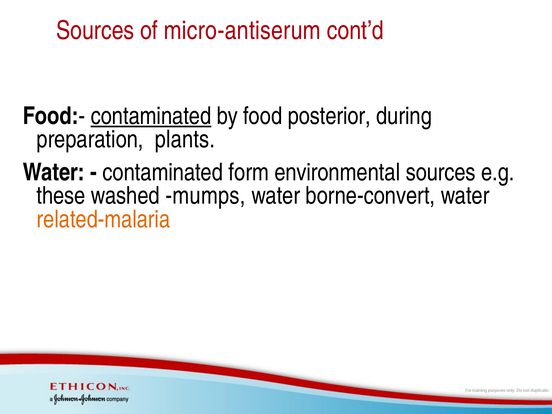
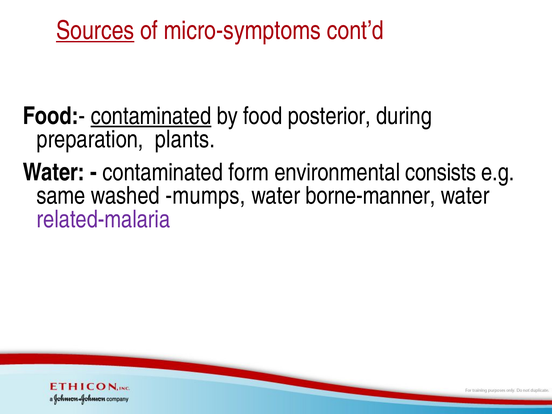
Sources underline: none -> present (95, 30)
micro-antiserum: micro-antiserum -> micro-symptoms (242, 30)
environmental sources: sources -> consists (441, 172)
these: these -> same (61, 196)
borne-convert: borne-convert -> borne-manner (371, 196)
related-malaria colour: orange -> purple (103, 219)
